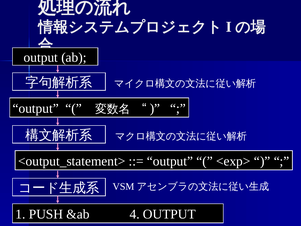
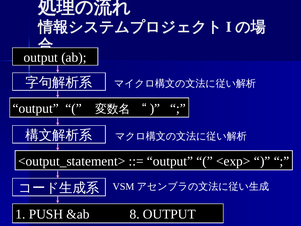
4: 4 -> 8 (135, 214)
